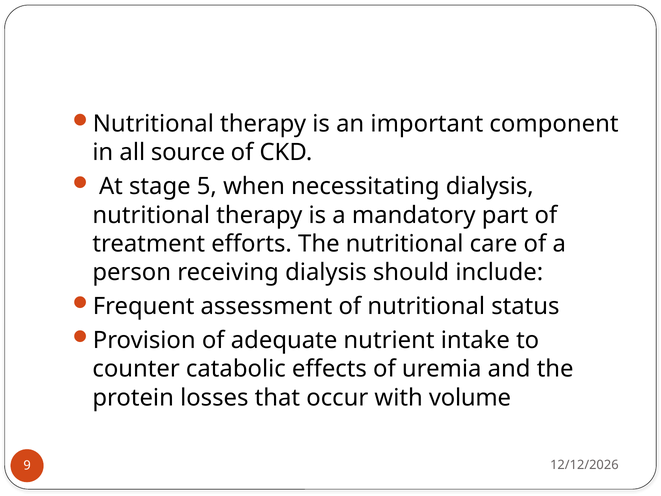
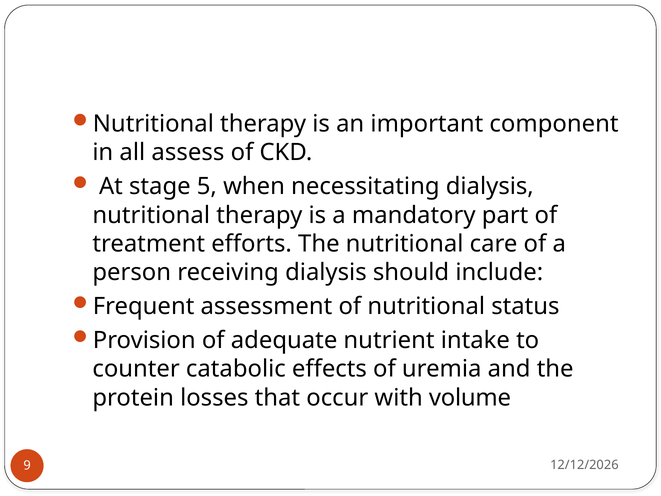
source: source -> assess (188, 153)
